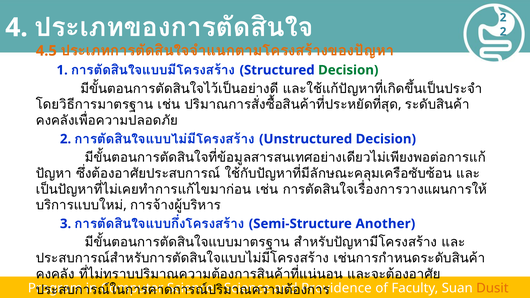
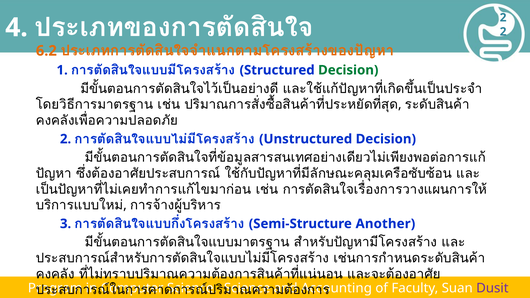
4.5: 4.5 -> 6.2 (46, 51)
Providence: Providence -> Accounting (336, 288)
Dusit colour: orange -> purple (492, 288)
